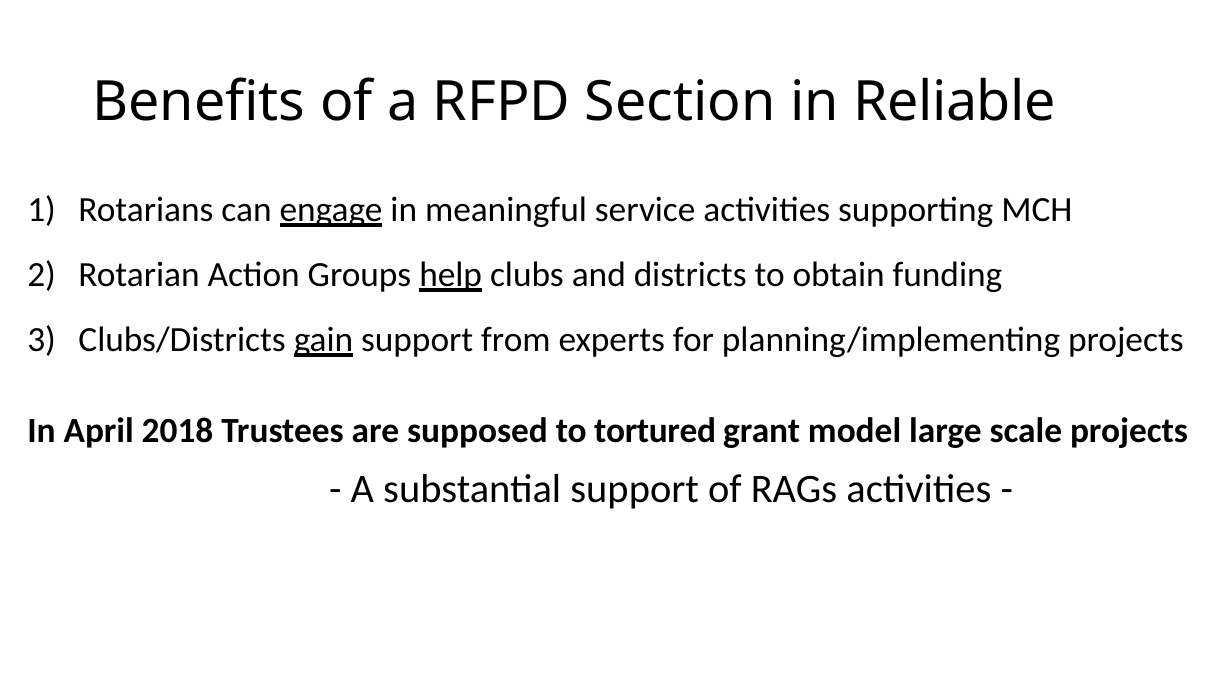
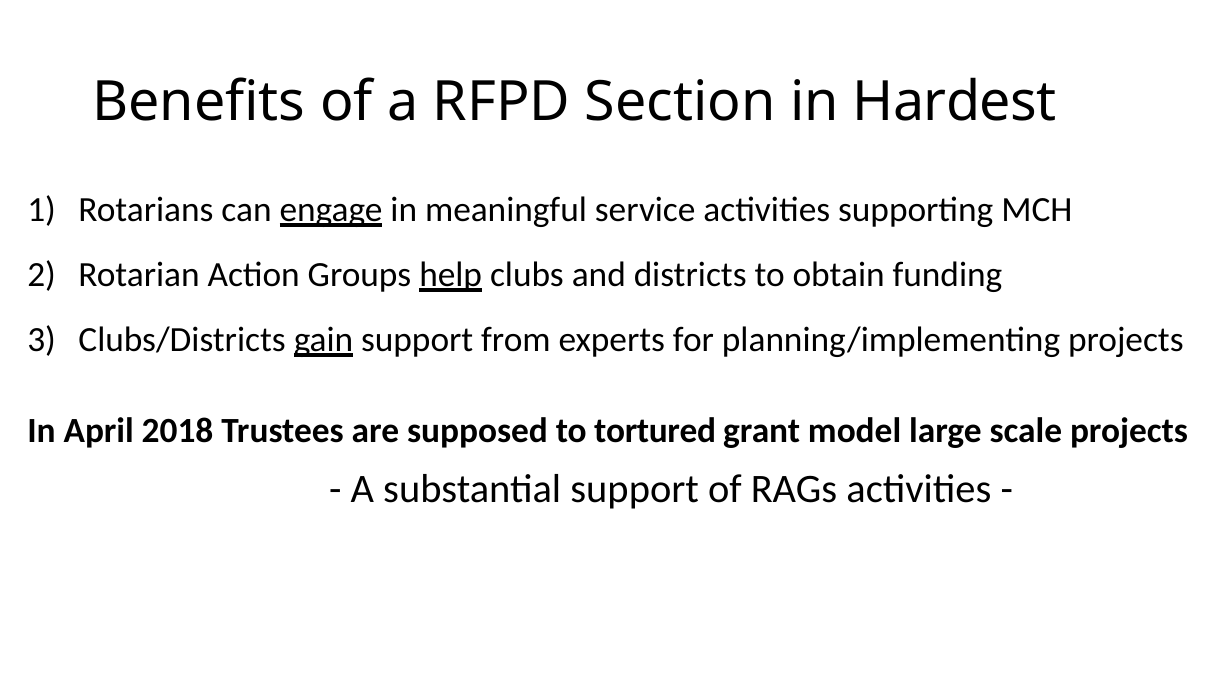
Reliable: Reliable -> Hardest (955, 102)
